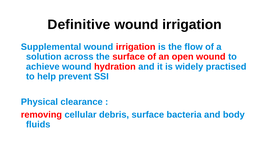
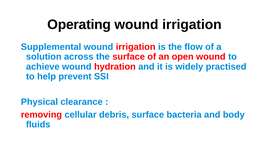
Definitive: Definitive -> Operating (79, 25)
